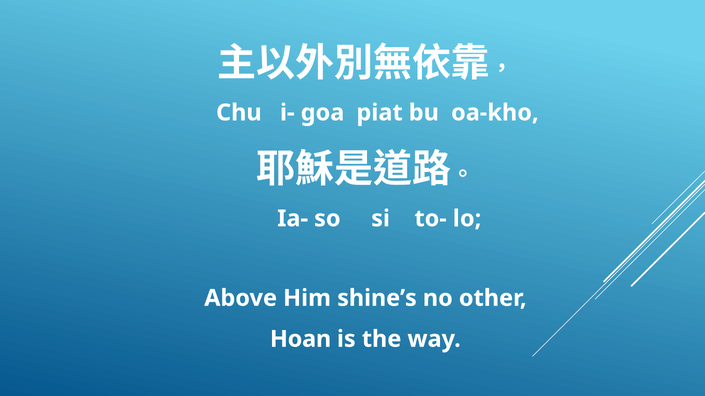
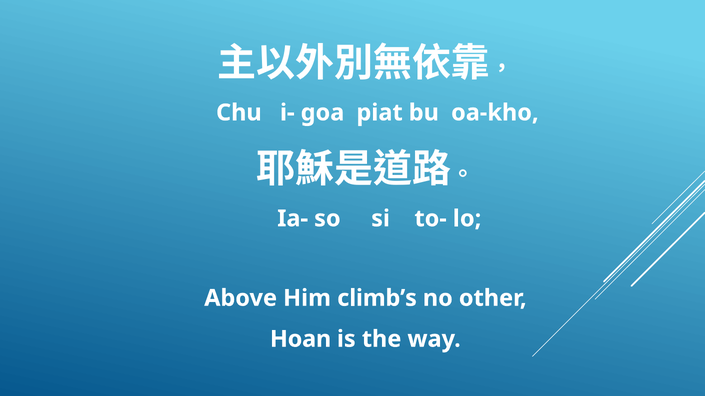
shine’s: shine’s -> climb’s (377, 298)
